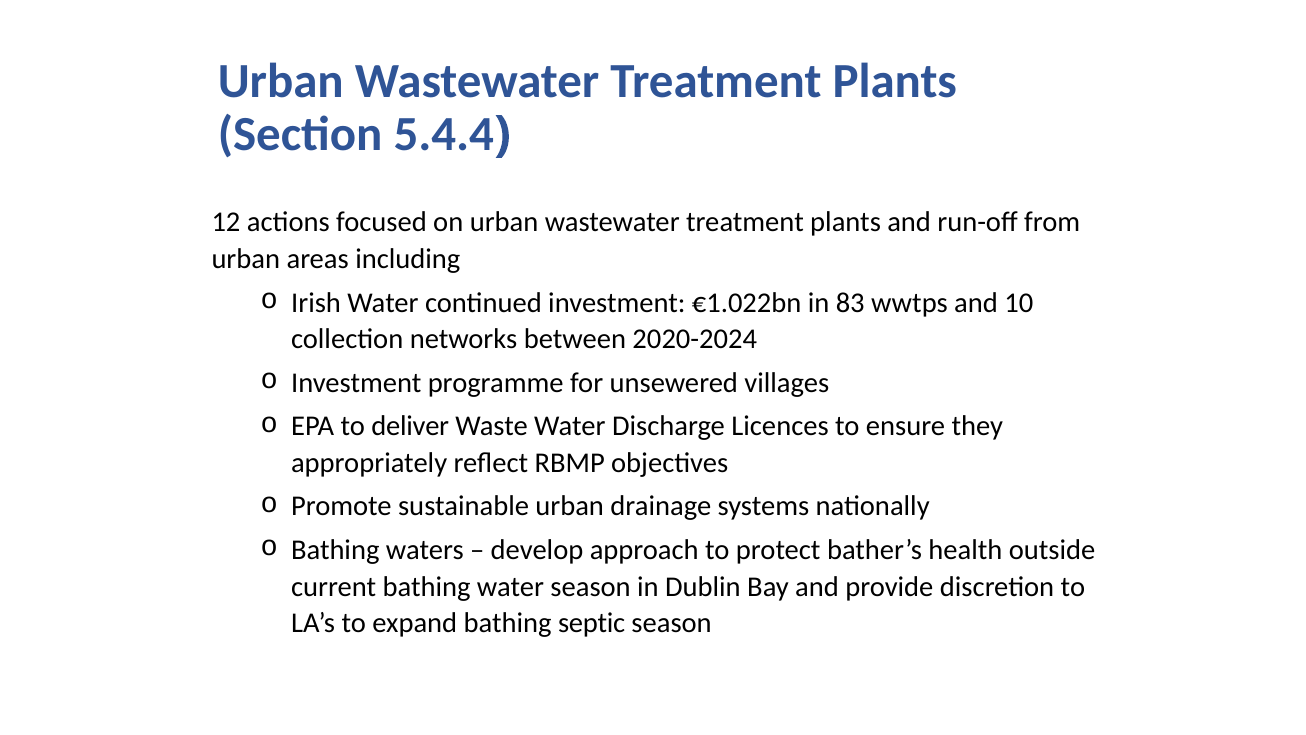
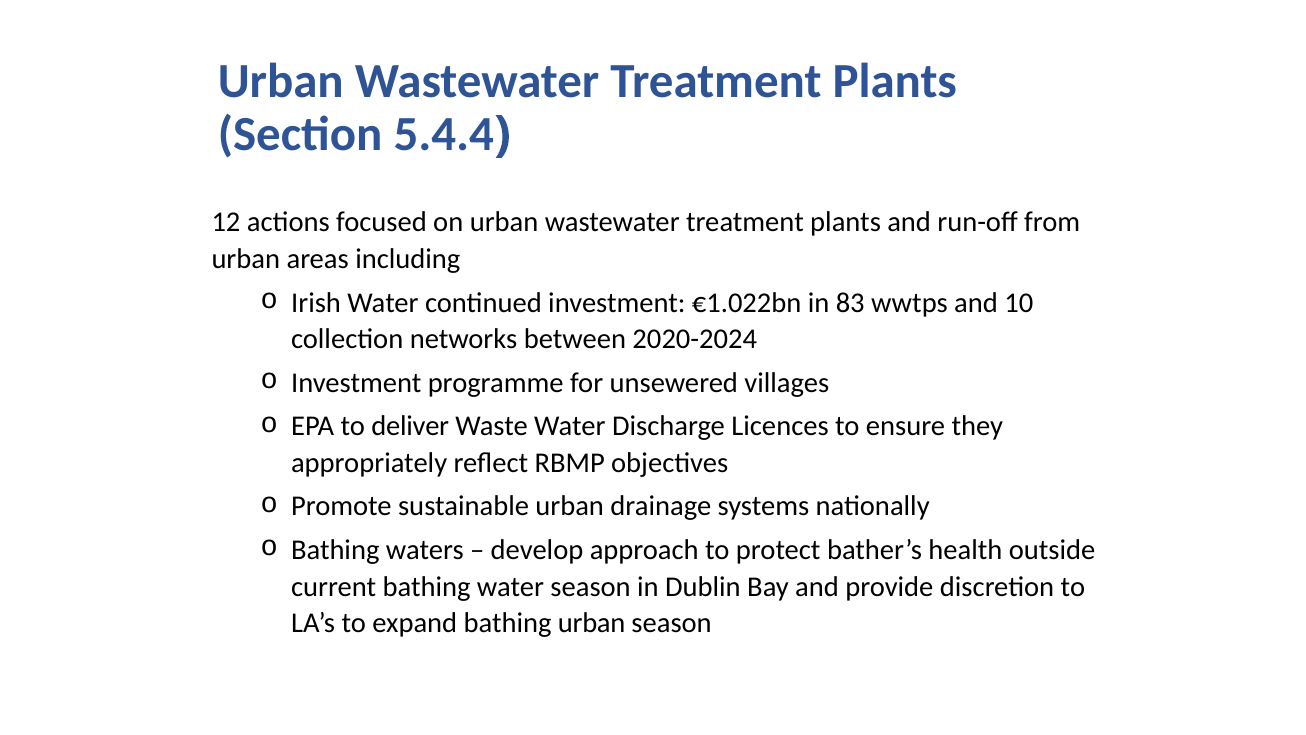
bathing septic: septic -> urban (592, 623)
